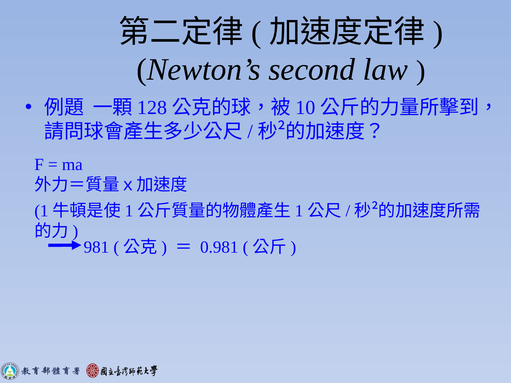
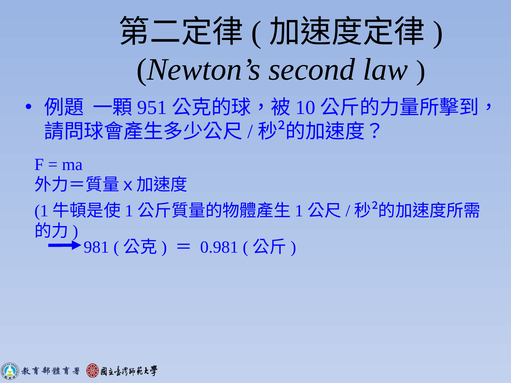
128: 128 -> 951 (152, 108)
